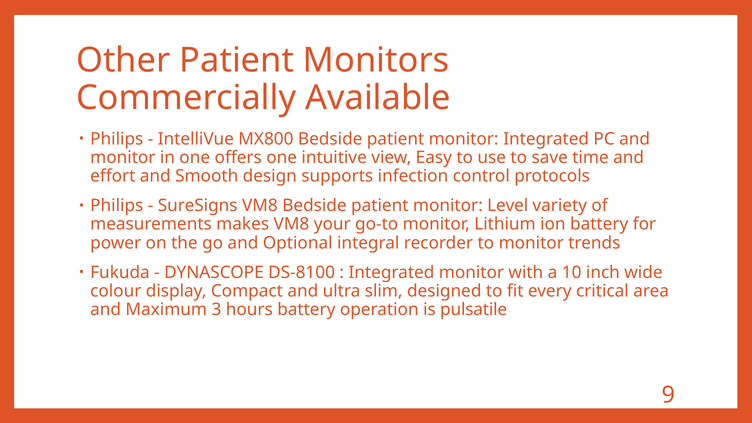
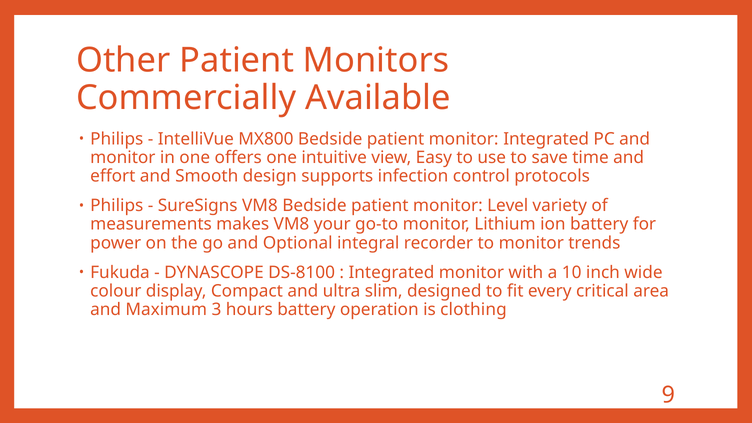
pulsatile: pulsatile -> clothing (473, 310)
